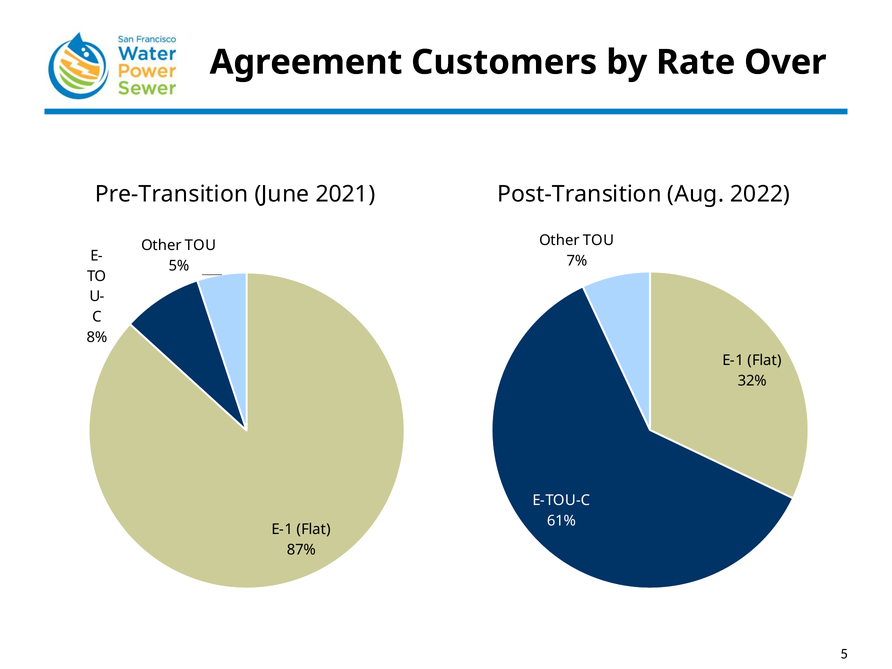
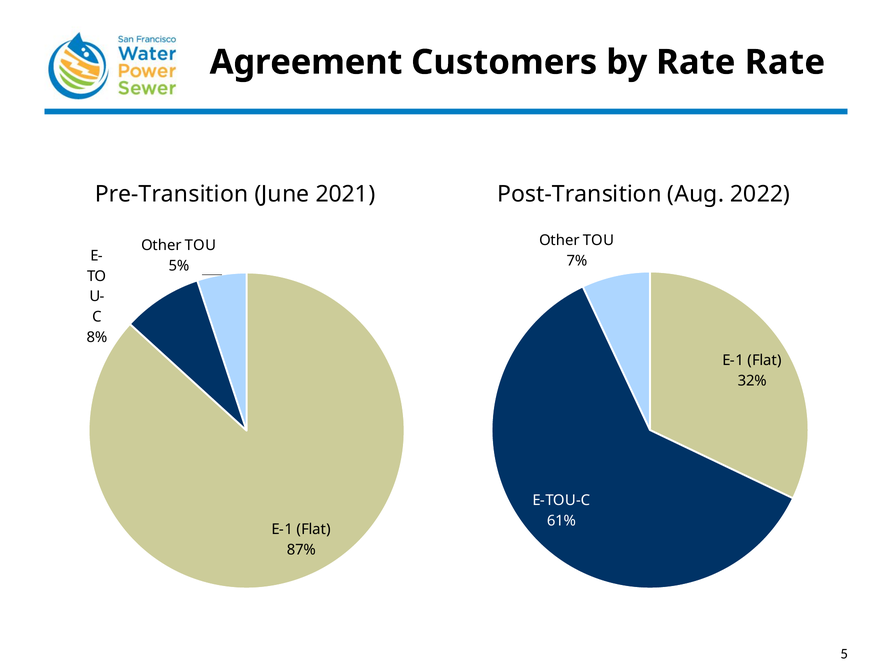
Rate Over: Over -> Rate (785, 62)
